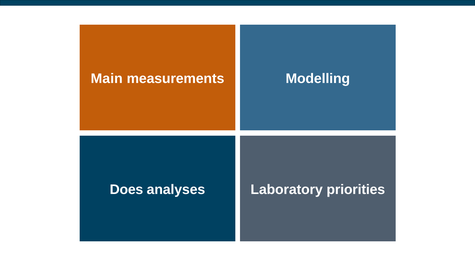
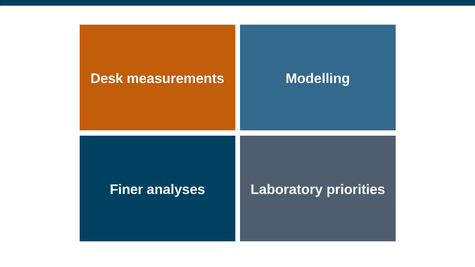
Main: Main -> Desk (107, 79)
Does: Does -> Finer (126, 190)
